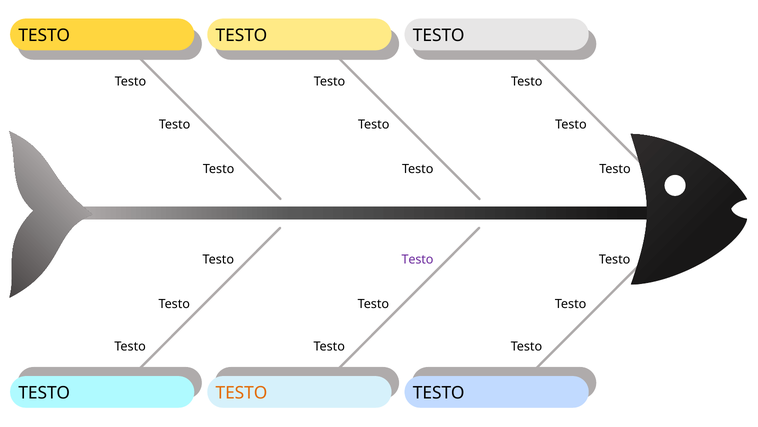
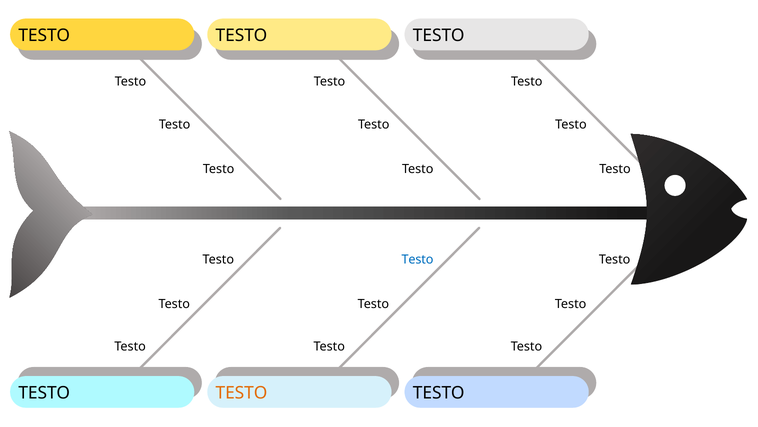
Testo colour: purple -> blue (417, 259)
